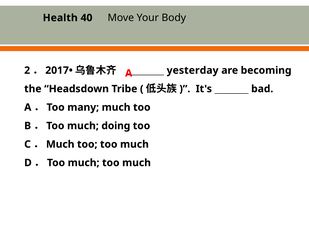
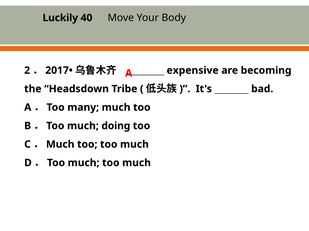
Health: Health -> Luckily (60, 18)
yesterday: yesterday -> expensive (193, 71)
